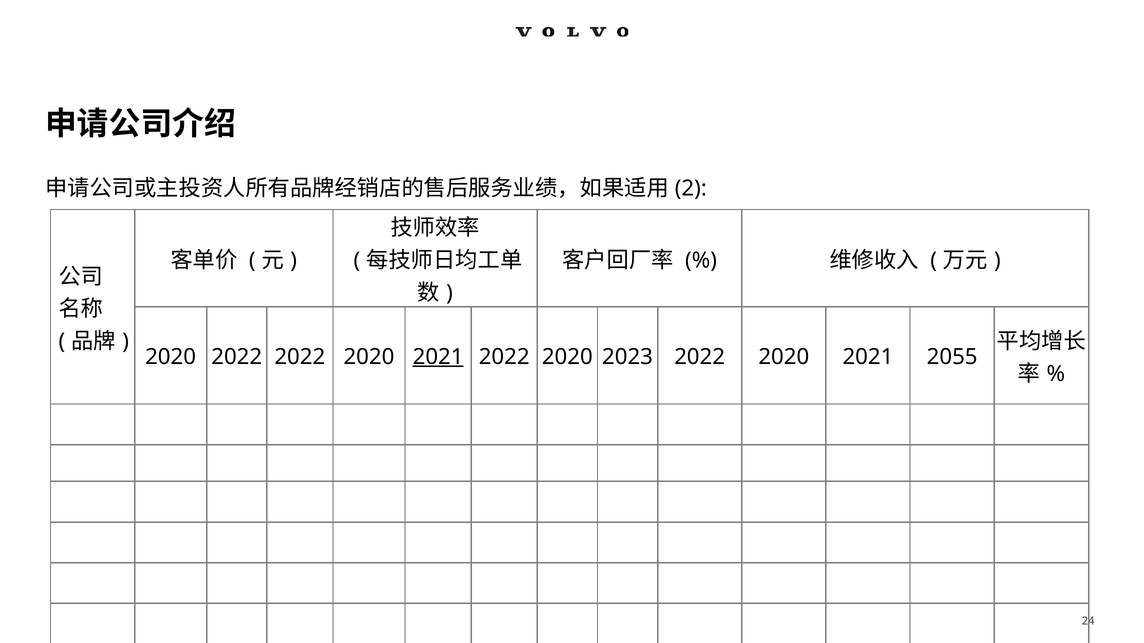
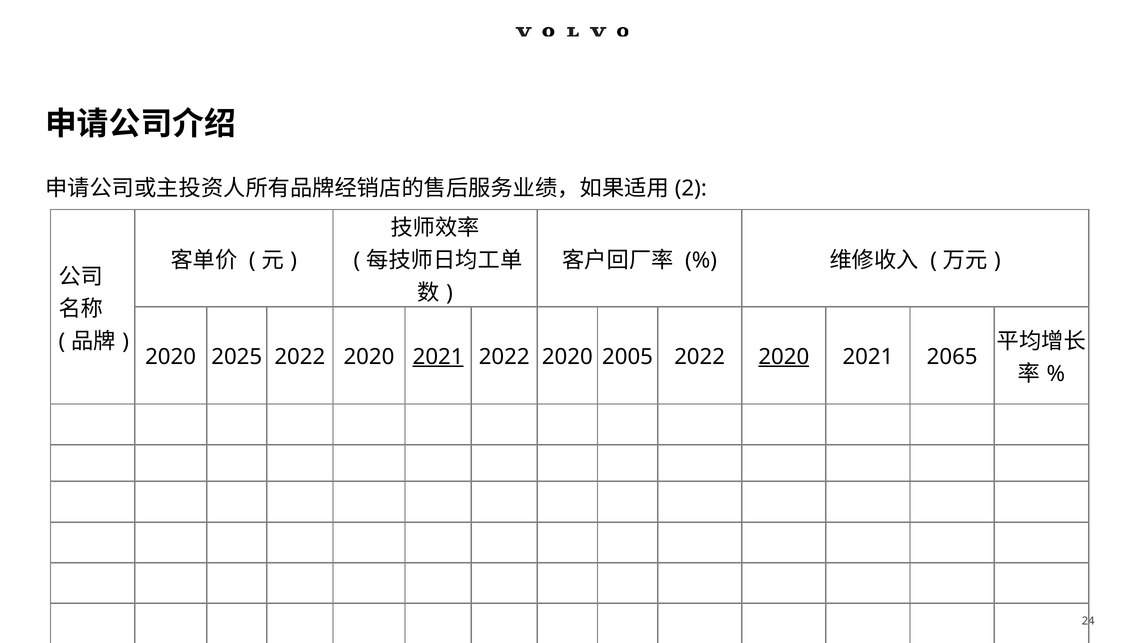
2020 2022: 2022 -> 2025 (237, 357)
2023: 2023 -> 2005 (628, 357)
2020 underline: none -> present (784, 357)
2055: 2055 -> 2065 (952, 357)
